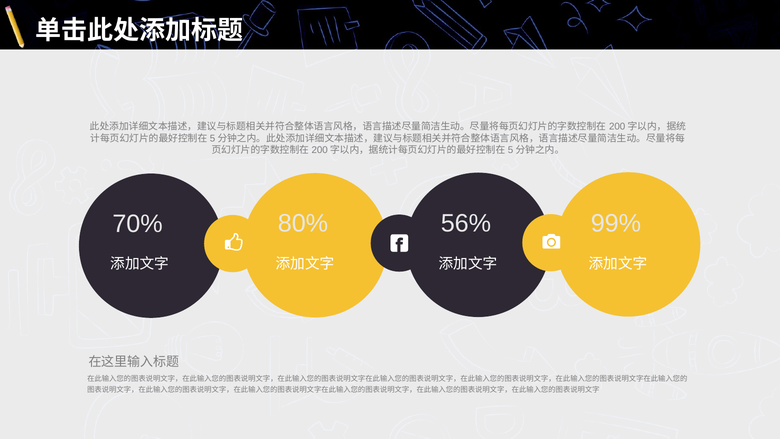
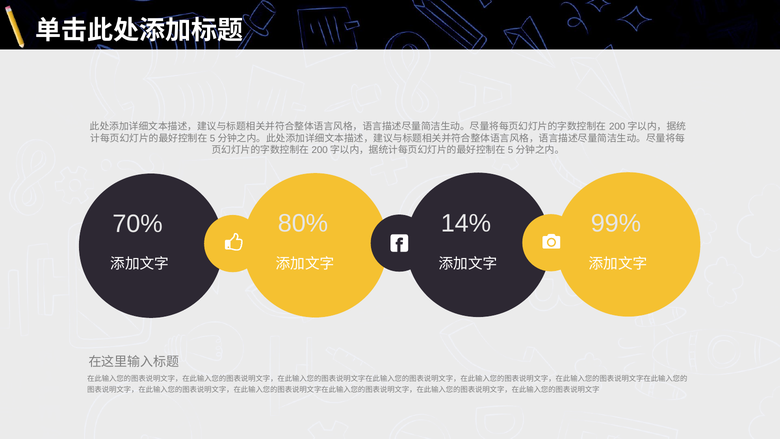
56%: 56% -> 14% (466, 223)
